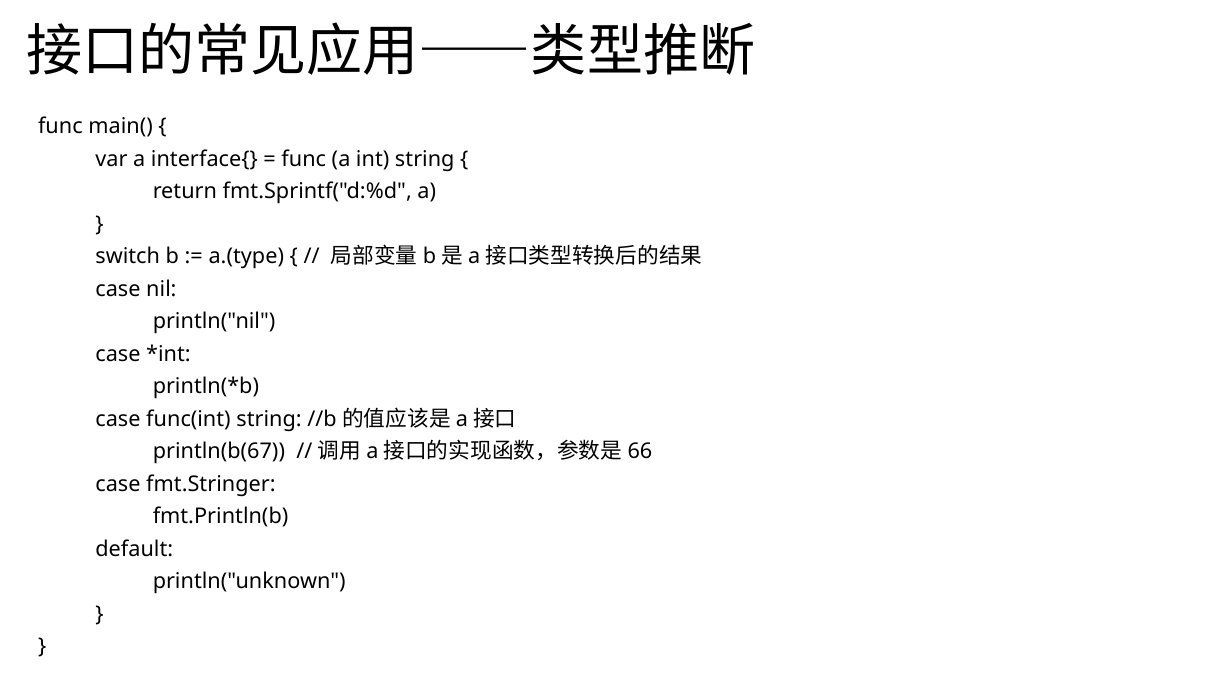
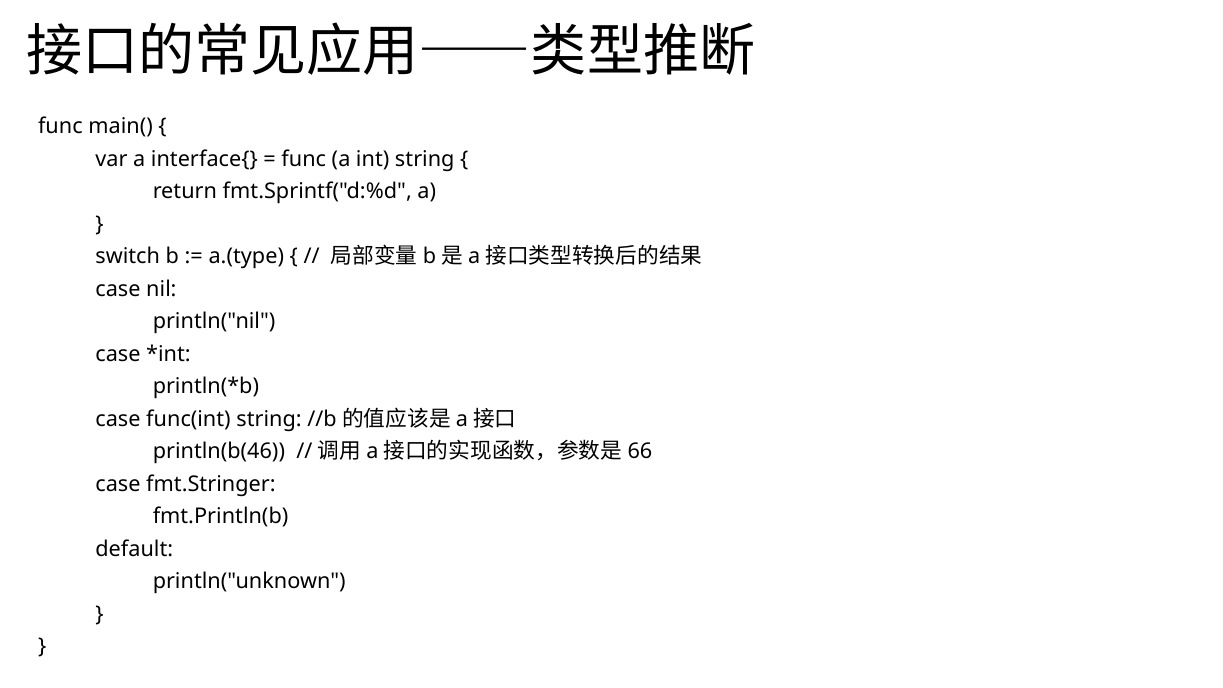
println(b(67: println(b(67 -> println(b(46 (219, 452)
